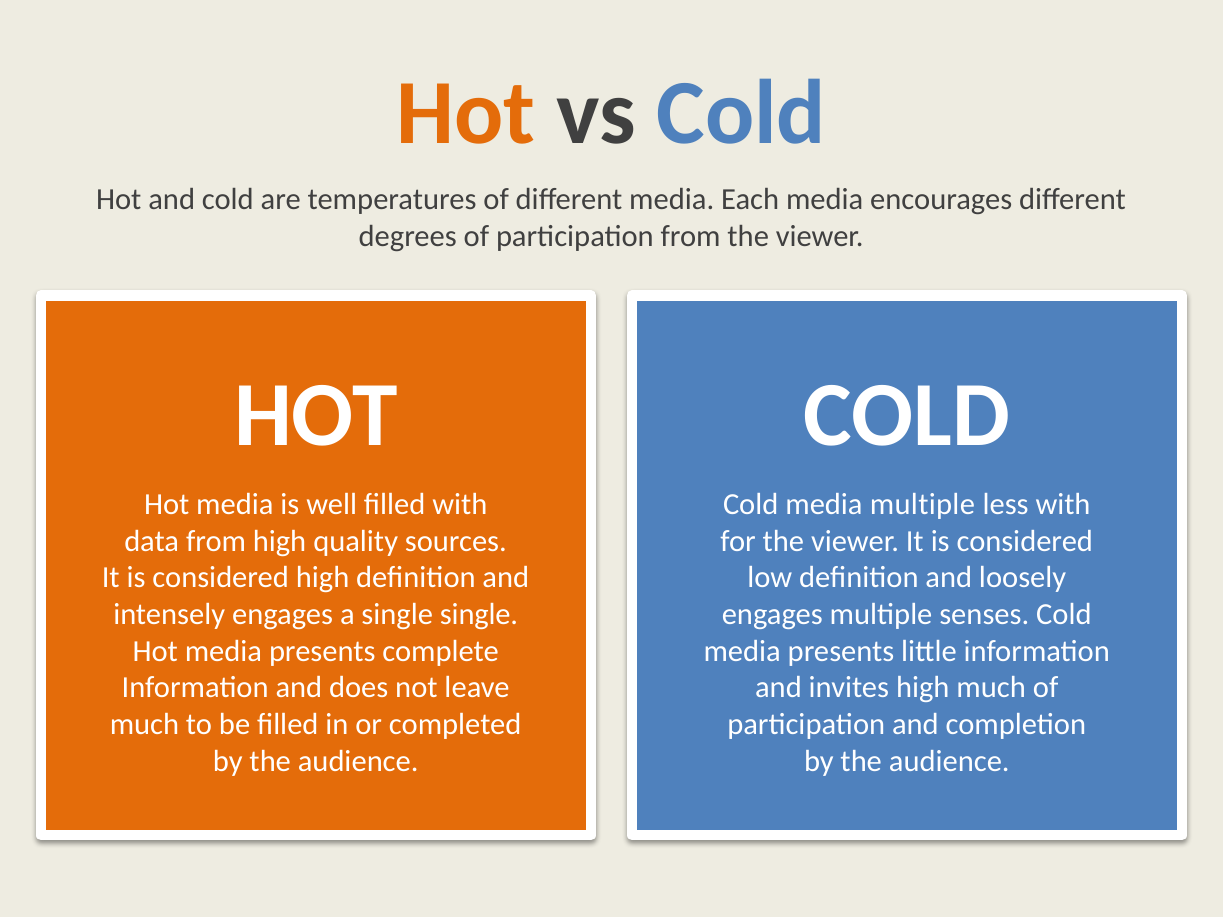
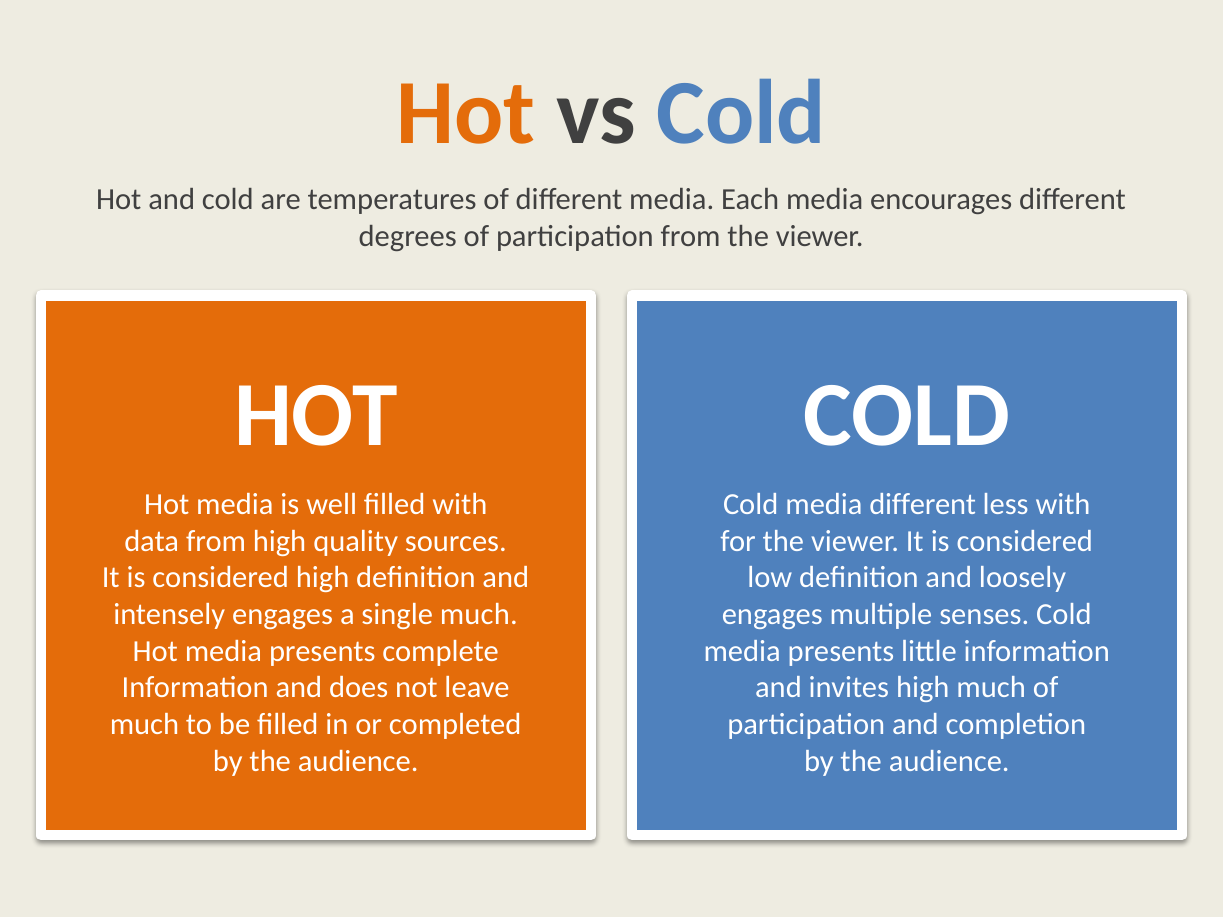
media multiple: multiple -> different (923, 505)
single single: single -> much (479, 615)
